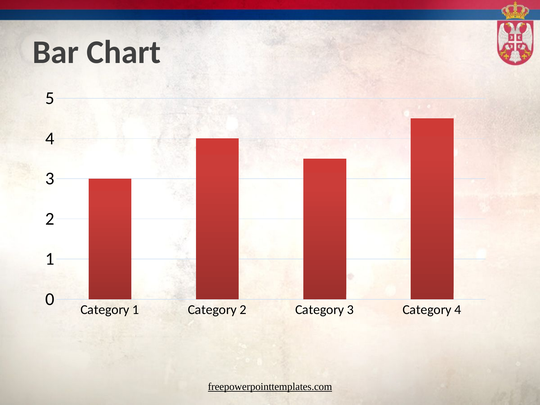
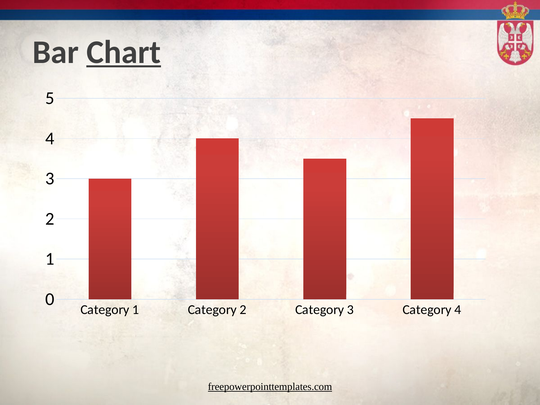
Chart underline: none -> present (124, 52)
